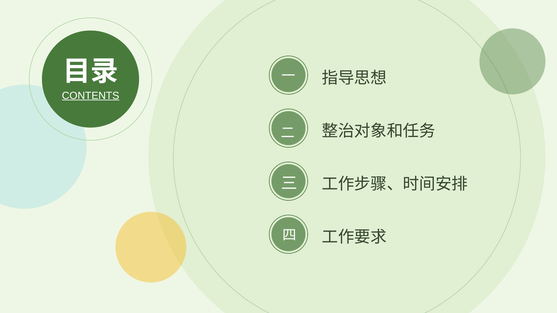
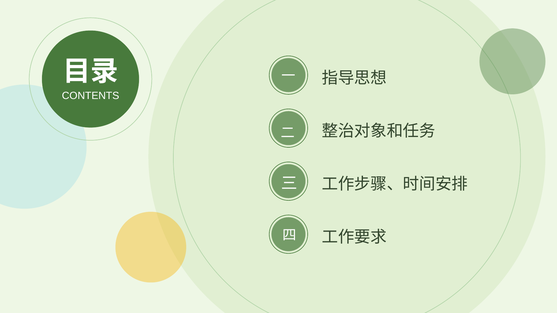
CONTENTS underline: present -> none (91, 96)
